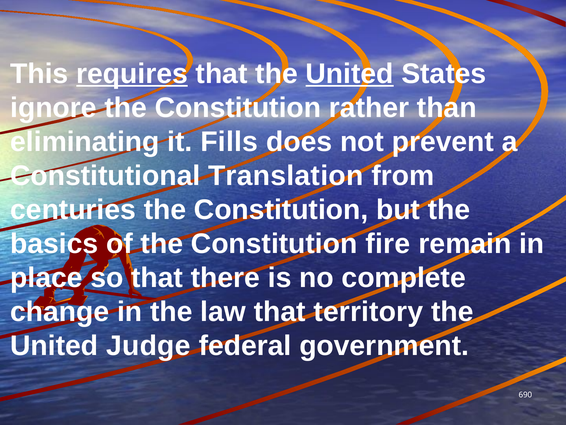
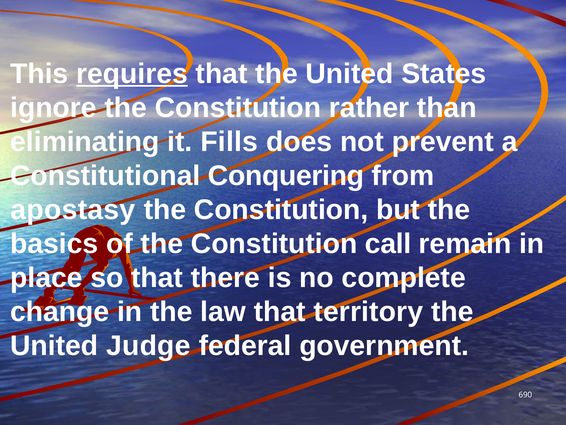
United underline: present -> none (350, 74)
Translation: Translation -> Conquering (286, 175)
centuries: centuries -> apostasy (73, 209)
fire: fire -> call (388, 243)
